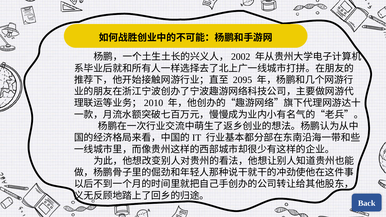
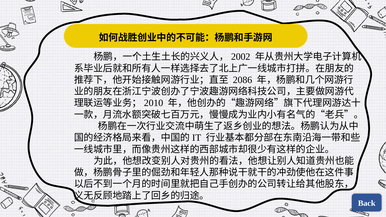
2095: 2095 -> 2086 (242, 80)
